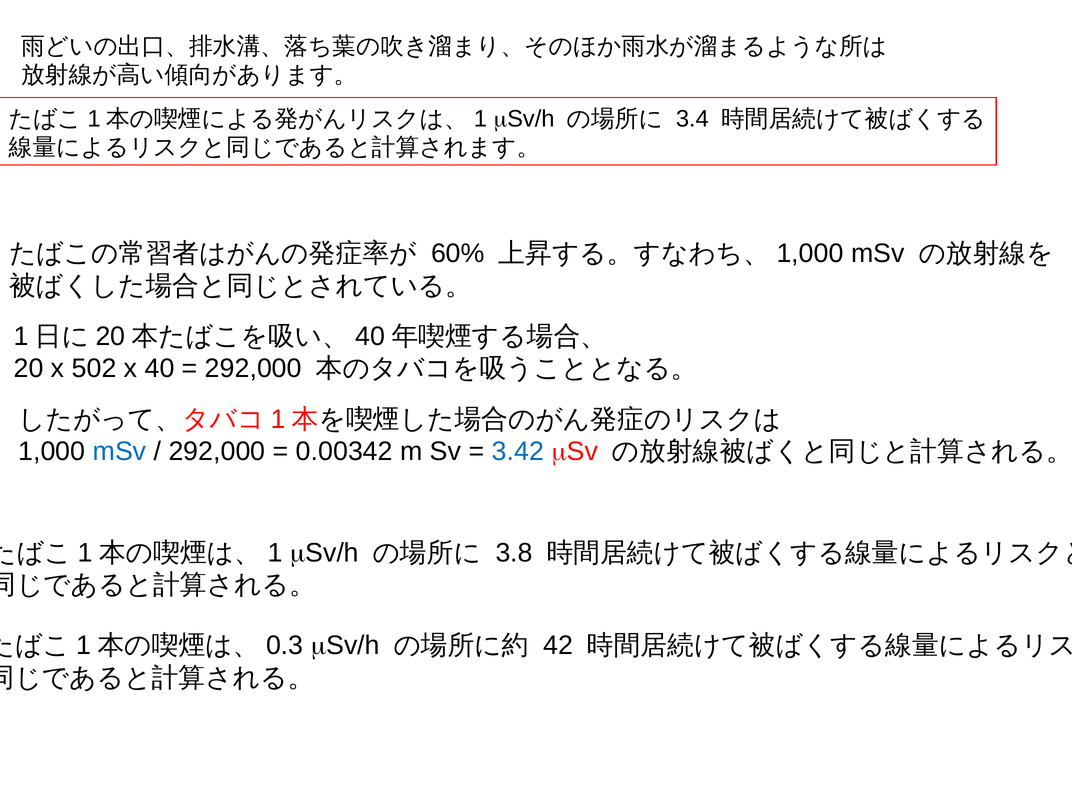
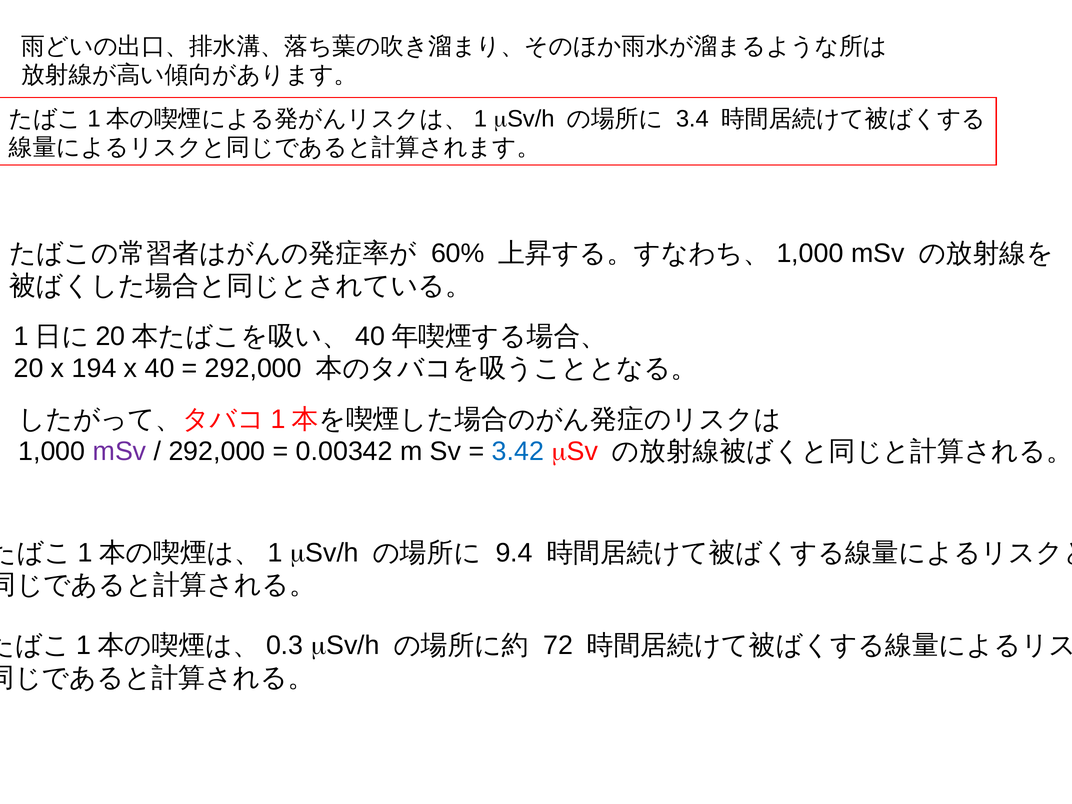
502: 502 -> 194 (94, 369)
mSv colour: blue -> purple (120, 451)
3.8: 3.8 -> 9.4 (514, 553)
42: 42 -> 72 (558, 646)
